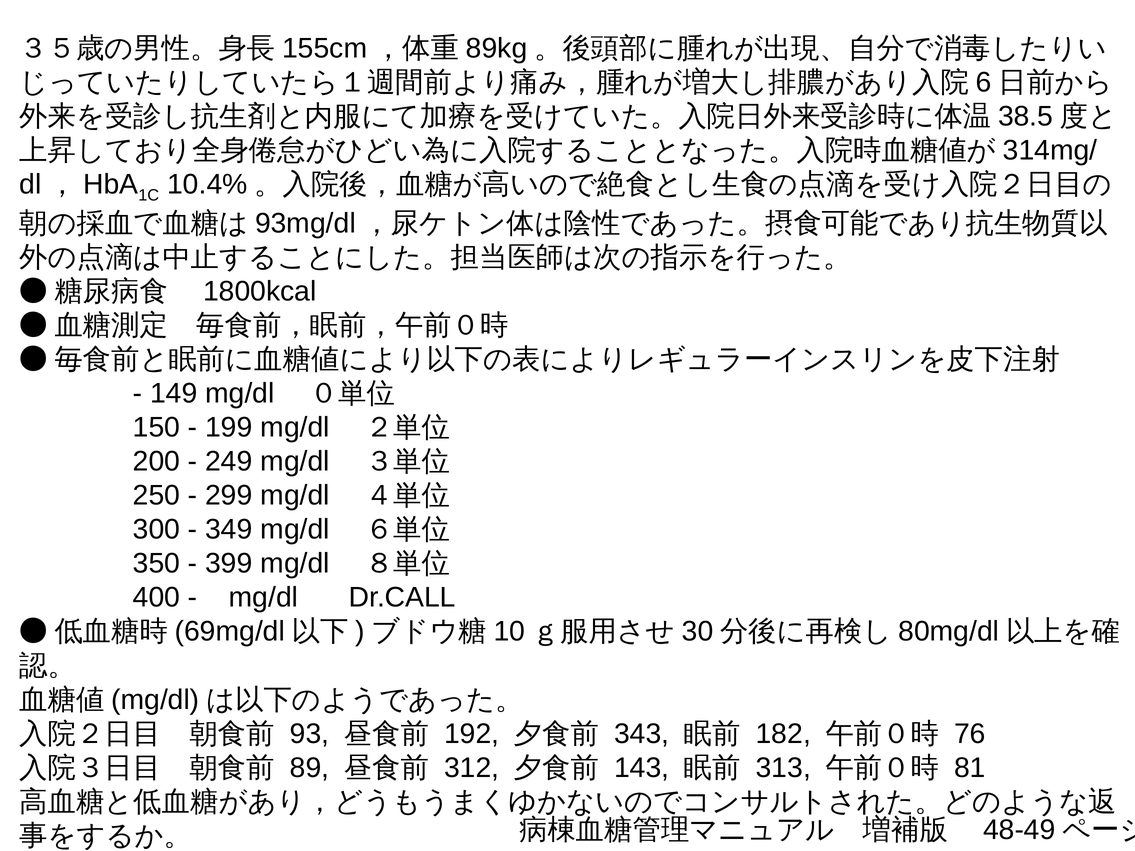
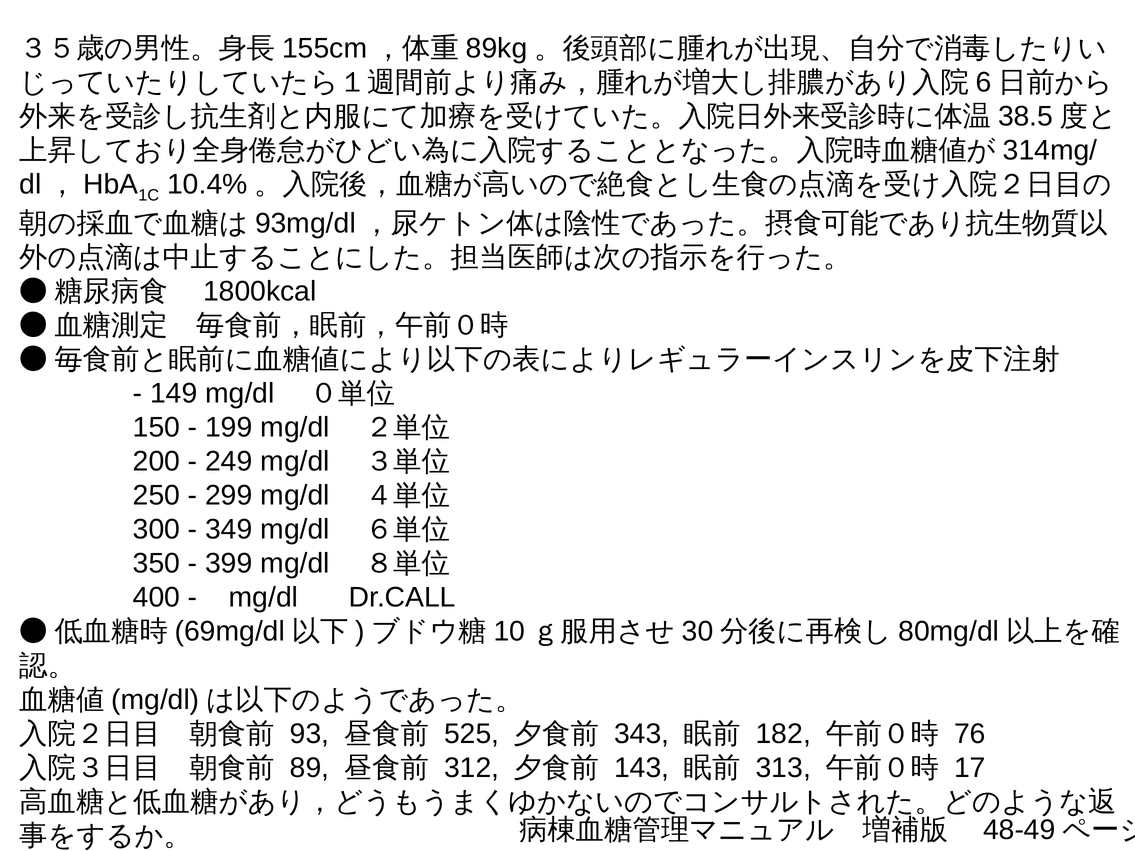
192: 192 -> 525 (472, 734)
81: 81 -> 17 (970, 768)
